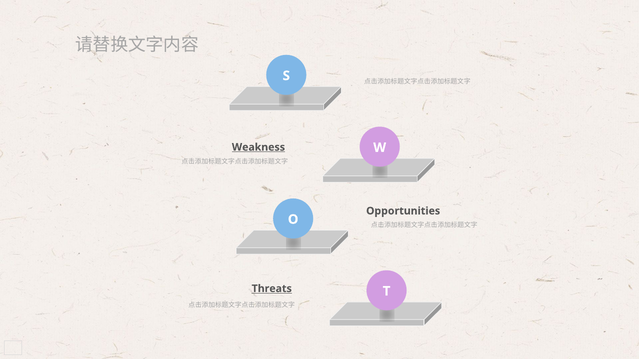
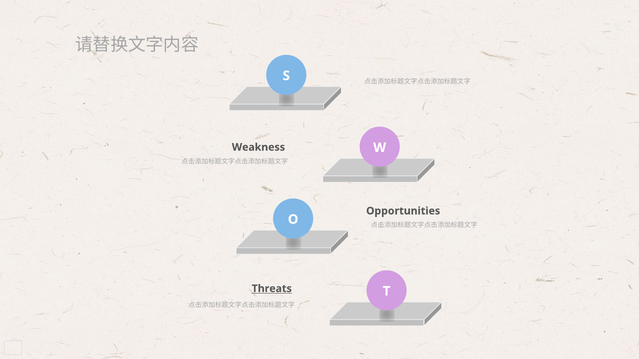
Weakness underline: present -> none (258, 147)
